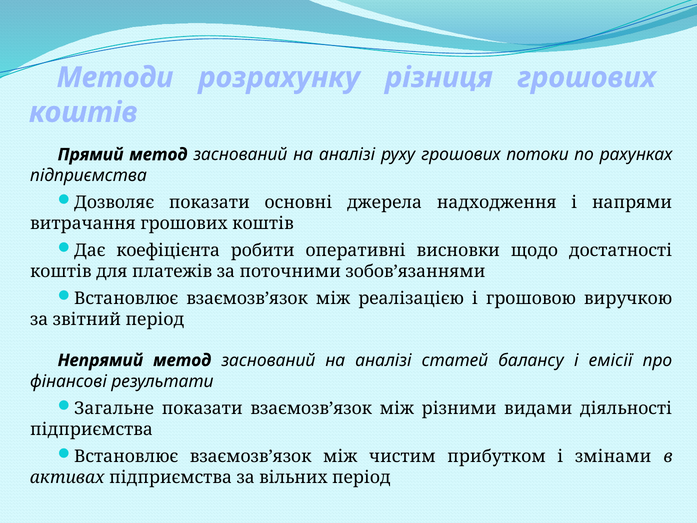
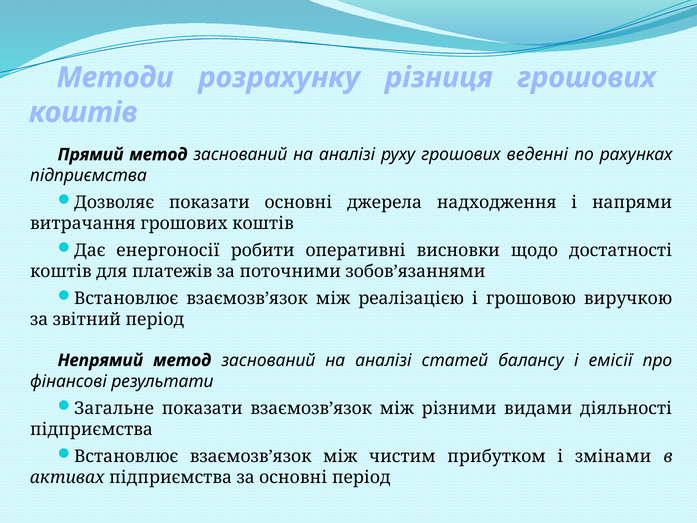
потоки: потоки -> веденні (537, 155)
коефіцієнта: коефіцієнта -> енергоносії (168, 251)
за вільних: вільних -> основні (293, 477)
